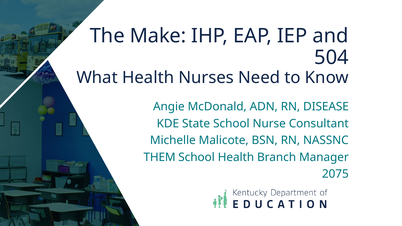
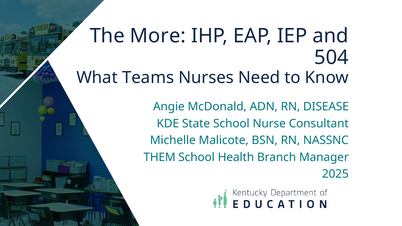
Make: Make -> More (158, 36)
What Health: Health -> Teams (148, 78)
2075: 2075 -> 2025 (335, 174)
